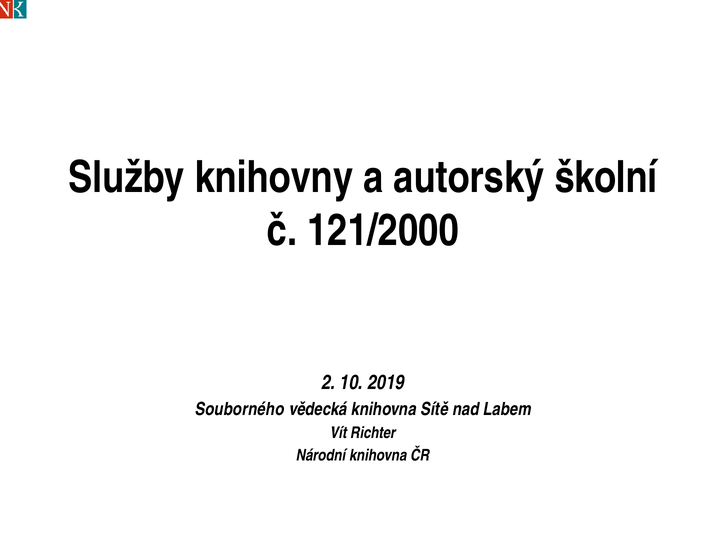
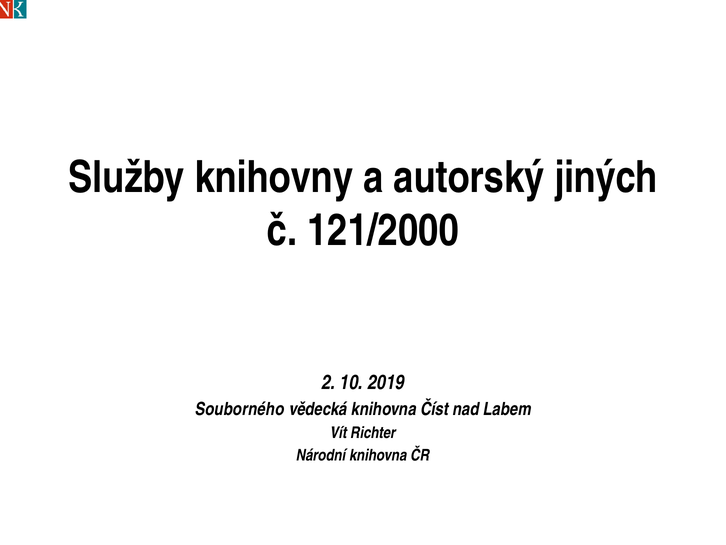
školní: školní -> jiných (606, 177)
Sítě: Sítě -> Číst (435, 409)
